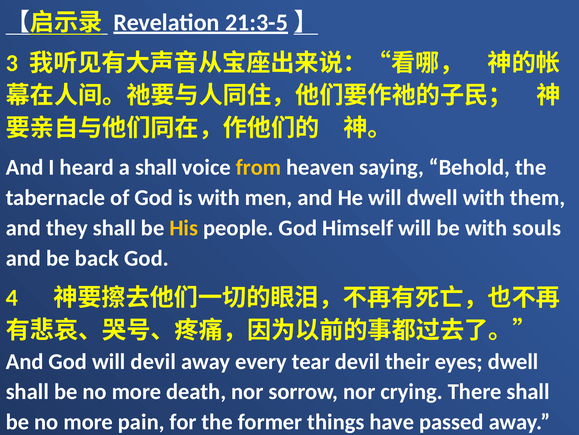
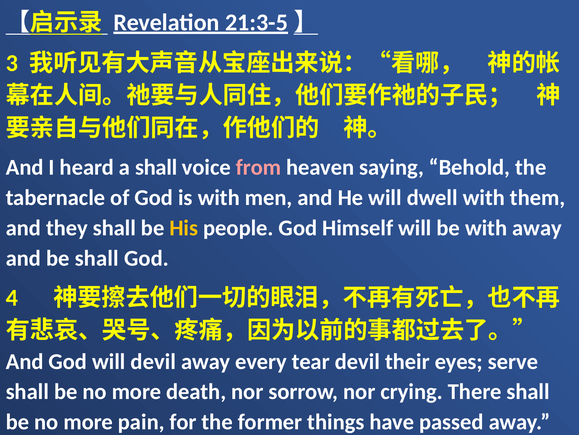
from colour: yellow -> pink (258, 167)
with souls: souls -> away (537, 228)
be back: back -> shall (97, 258)
eyes dwell: dwell -> serve (513, 361)
